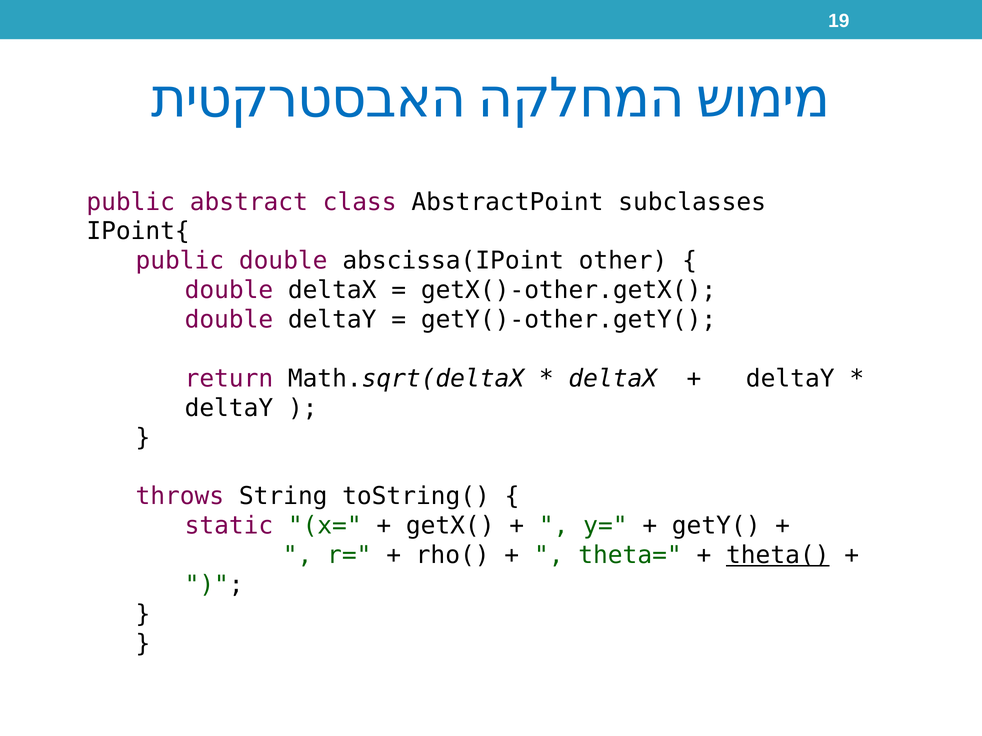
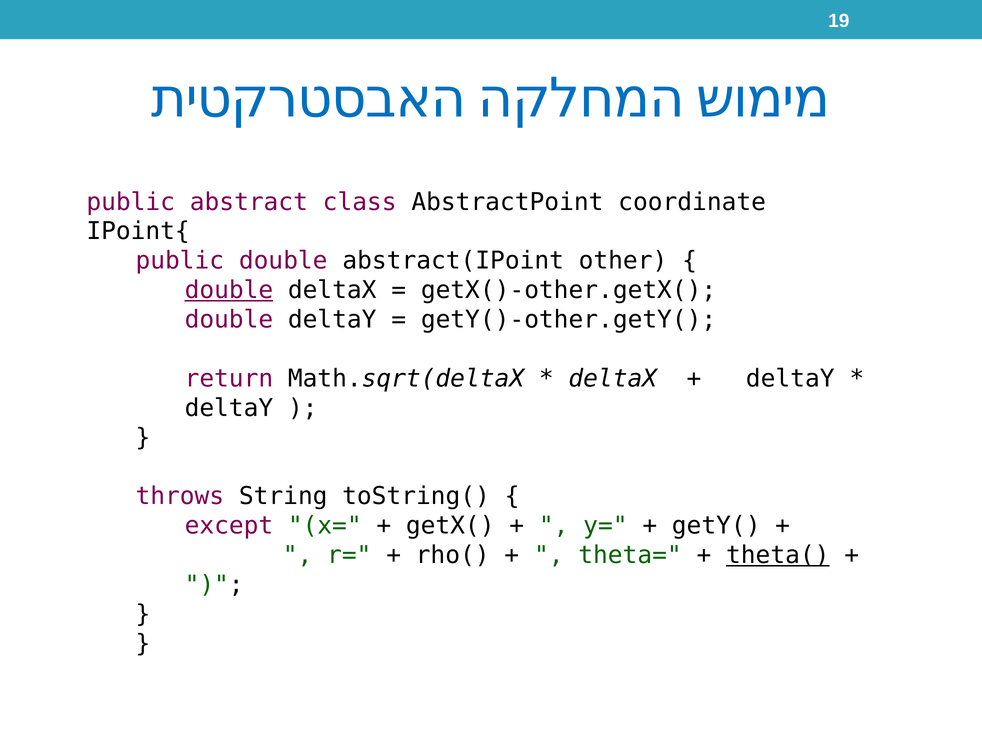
subclasses: subclasses -> coordinate (692, 202)
abscissa(IPoint: abscissa(IPoint -> abstract(IPoint (453, 261)
double underline: none -> present (229, 290)
static: static -> except (229, 526)
